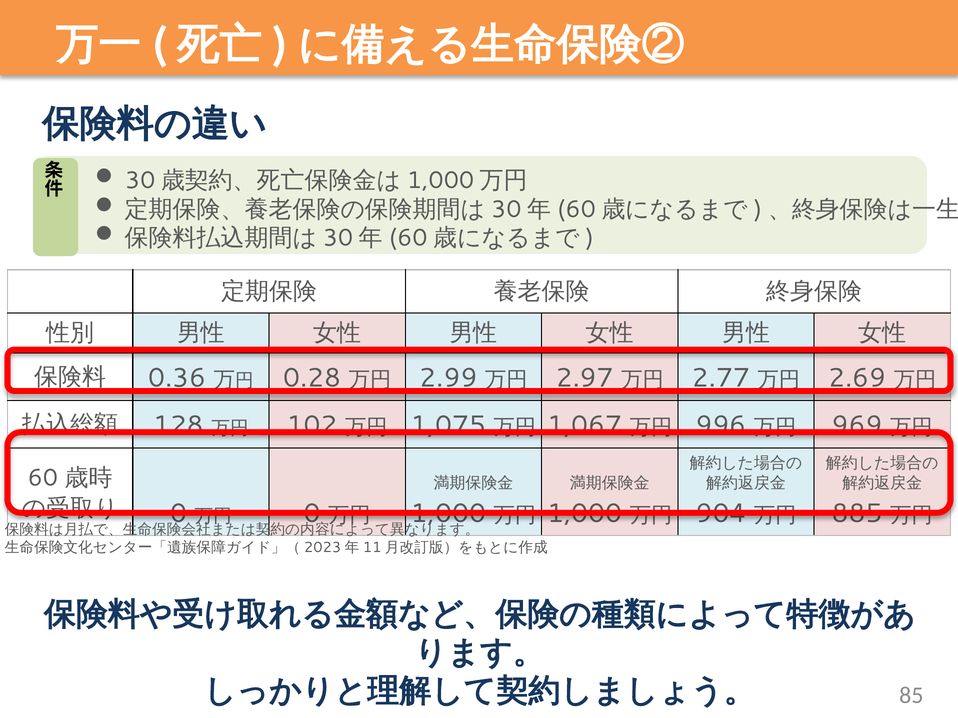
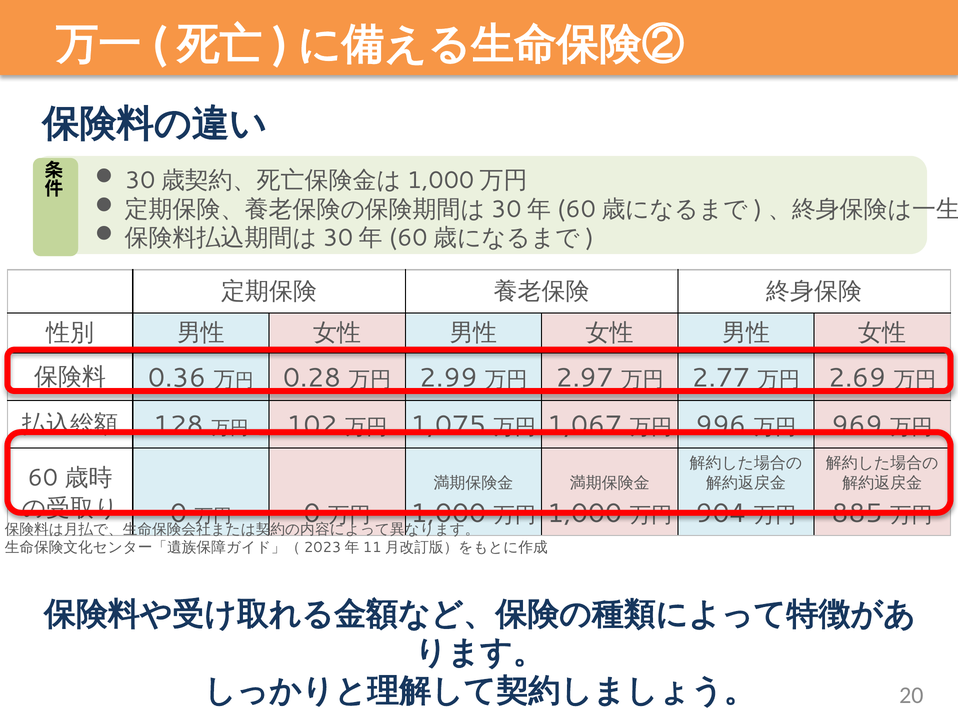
85: 85 -> 20 (911, 696)
